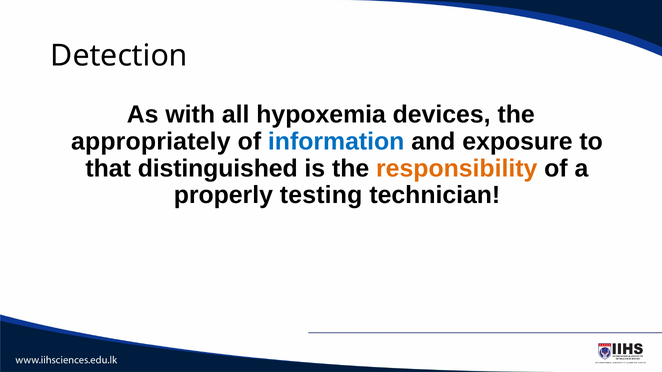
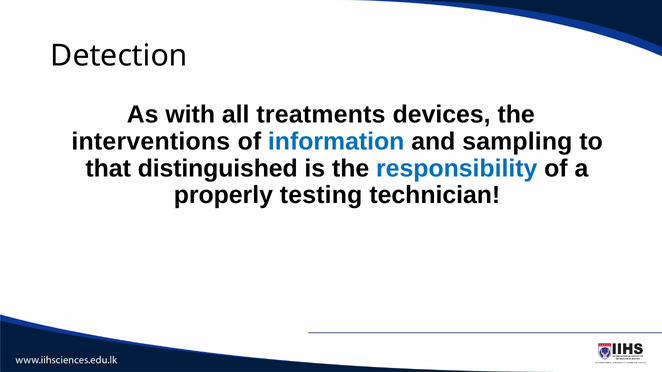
hypoxemia: hypoxemia -> treatments (321, 115)
appropriately: appropriately -> interventions (151, 142)
exposure: exposure -> sampling (517, 142)
responsibility colour: orange -> blue (457, 168)
